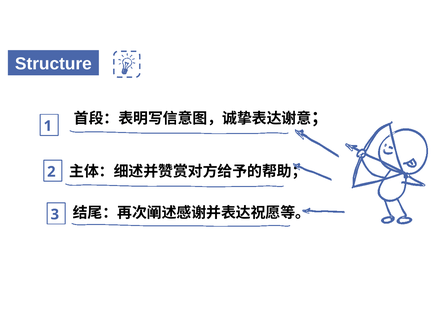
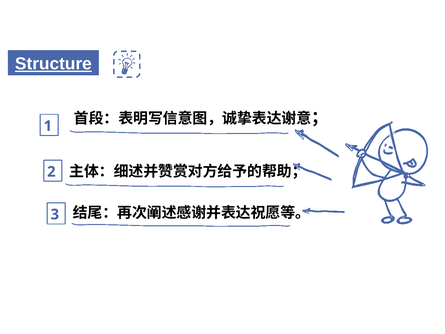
Structure underline: none -> present (53, 64)
